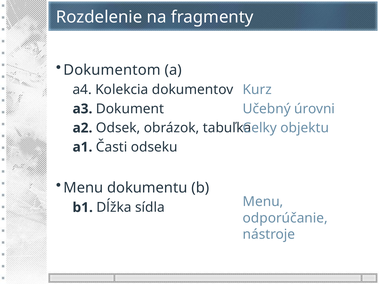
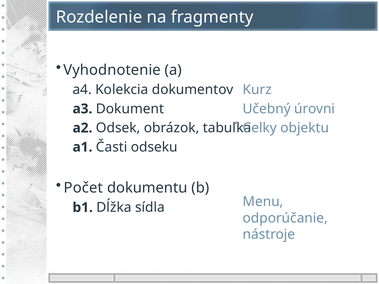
Dokumentom: Dokumentom -> Vyhodnotenie (112, 70)
Menu: Menu -> Počet (83, 188)
